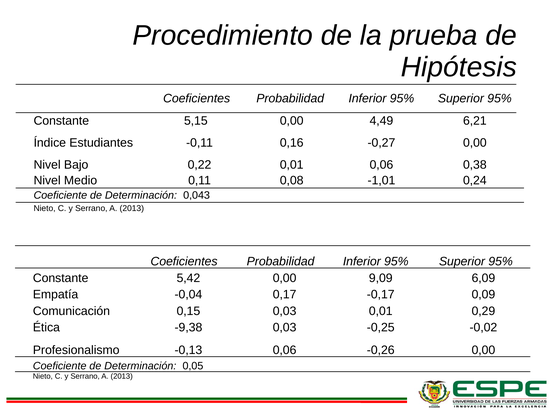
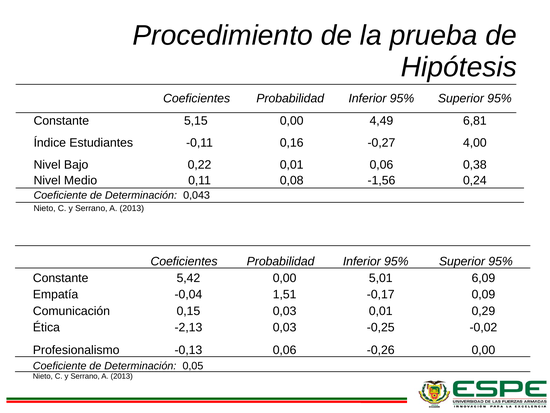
6,21: 6,21 -> 6,81 (475, 120)
-0,27 0,00: 0,00 -> 4,00 (475, 143)
-1,01: -1,01 -> -1,56 (381, 180)
9,09: 9,09 -> 5,01 (381, 278)
0,17: 0,17 -> 1,51 (285, 294)
-9,38: -9,38 -> -2,13 (188, 327)
